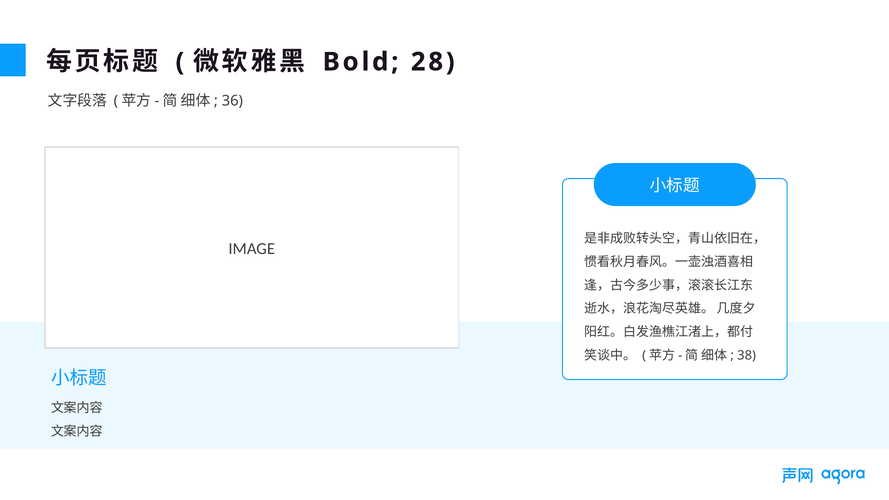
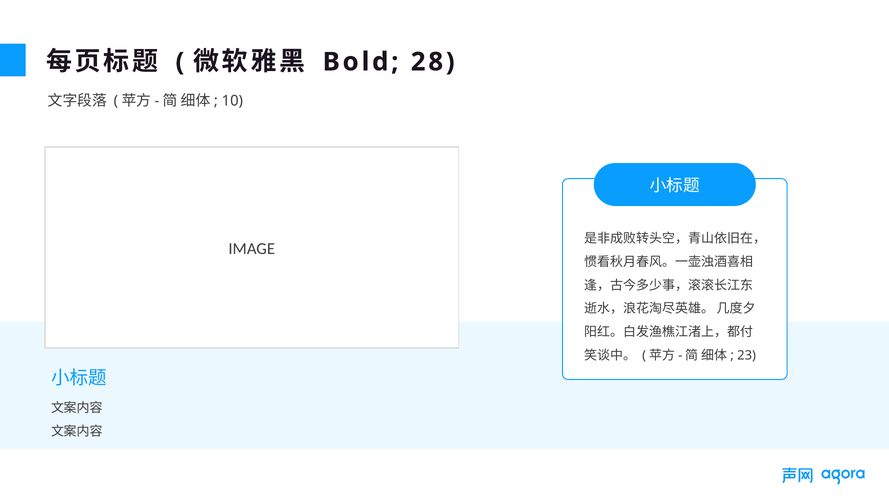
36: 36 -> 10 (232, 101)
38: 38 -> 23 (747, 355)
